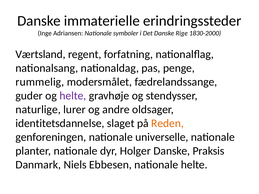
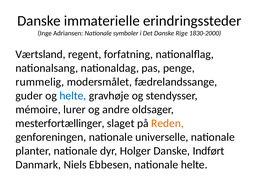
helte colour: purple -> blue (73, 96)
naturlige: naturlige -> mémoire (38, 110)
identitetsdannelse: identitetsdannelse -> mesterfortællinger (60, 123)
Praksis: Praksis -> Indført (209, 151)
